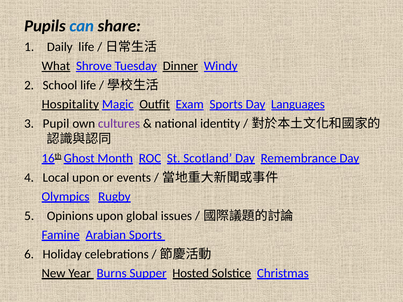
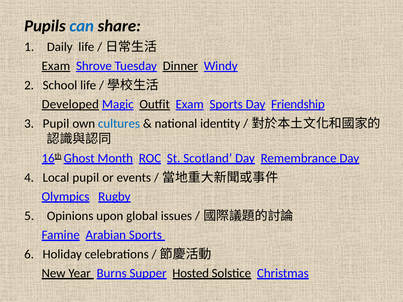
What: What -> Exam (56, 66)
Hospitality: Hospitality -> Developed (70, 104)
Languages: Languages -> Friendship (298, 104)
cultures colour: purple -> blue (119, 124)
Local upon: upon -> pupil (86, 178)
